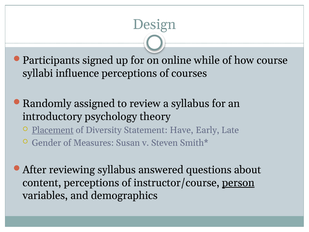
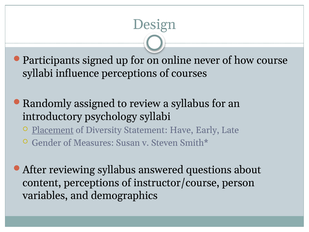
while: while -> never (207, 60)
psychology theory: theory -> syllabi (155, 116)
person underline: present -> none (238, 183)
